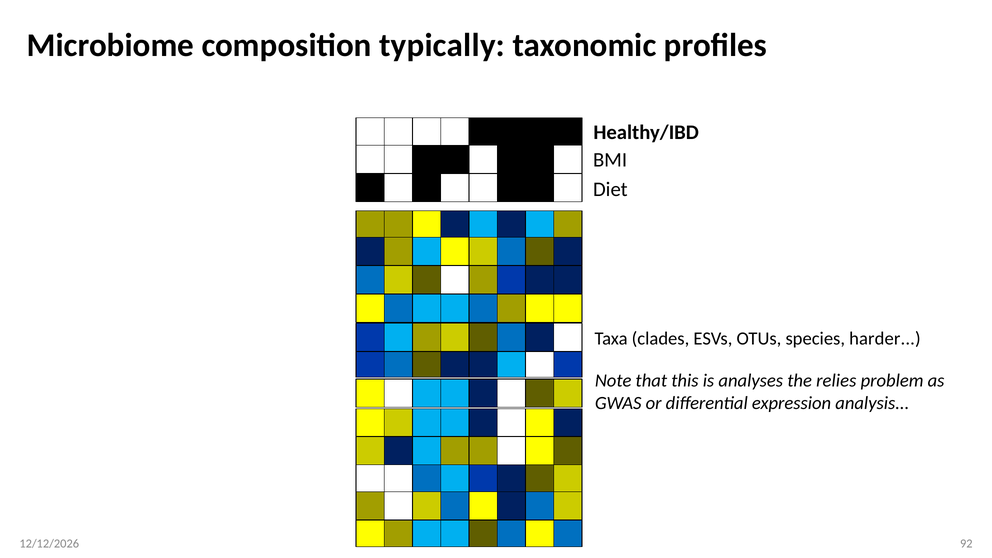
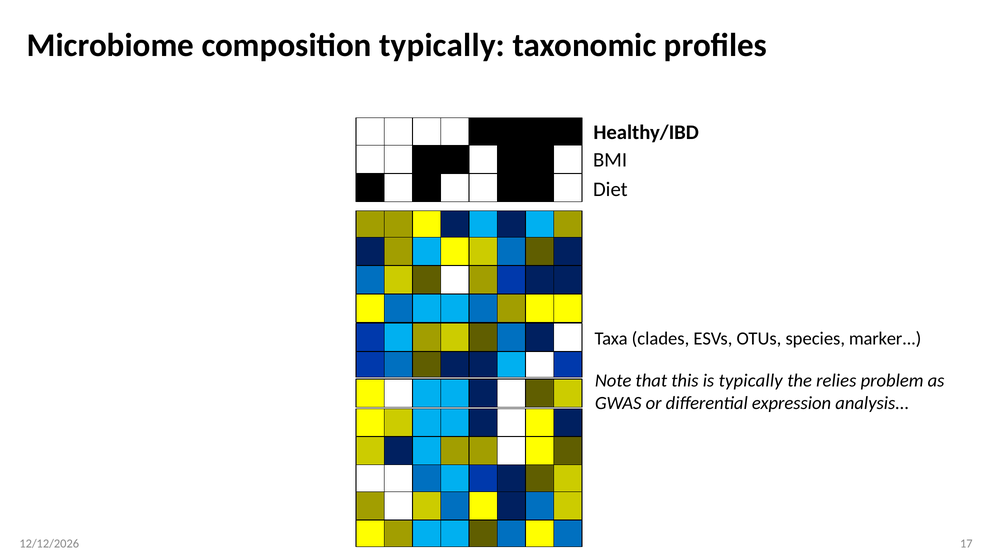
harder: harder -> marker (885, 339)
is analyses: analyses -> typically (751, 381)
92: 92 -> 17 (966, 544)
